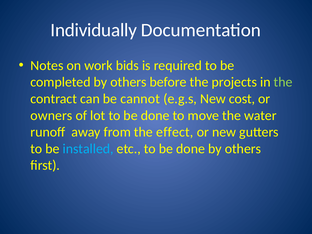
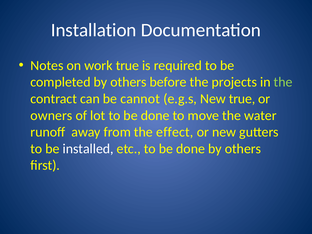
Individually: Individually -> Installation (94, 30)
work bids: bids -> true (127, 65)
New cost: cost -> true (242, 99)
installed colour: light blue -> white (88, 149)
